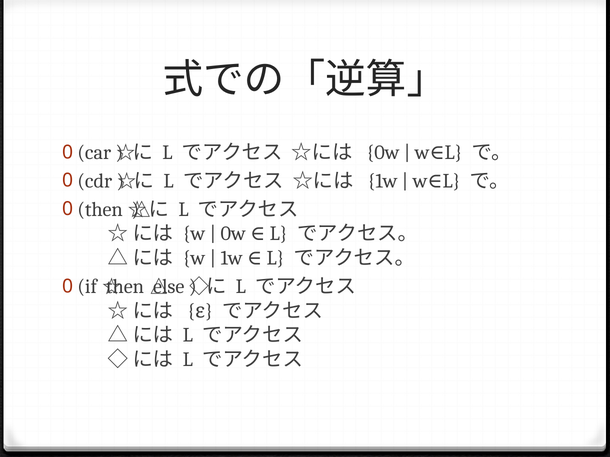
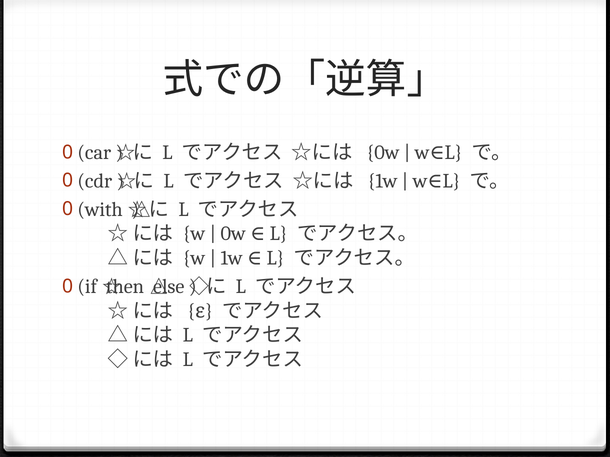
then: then -> with (100, 210)
